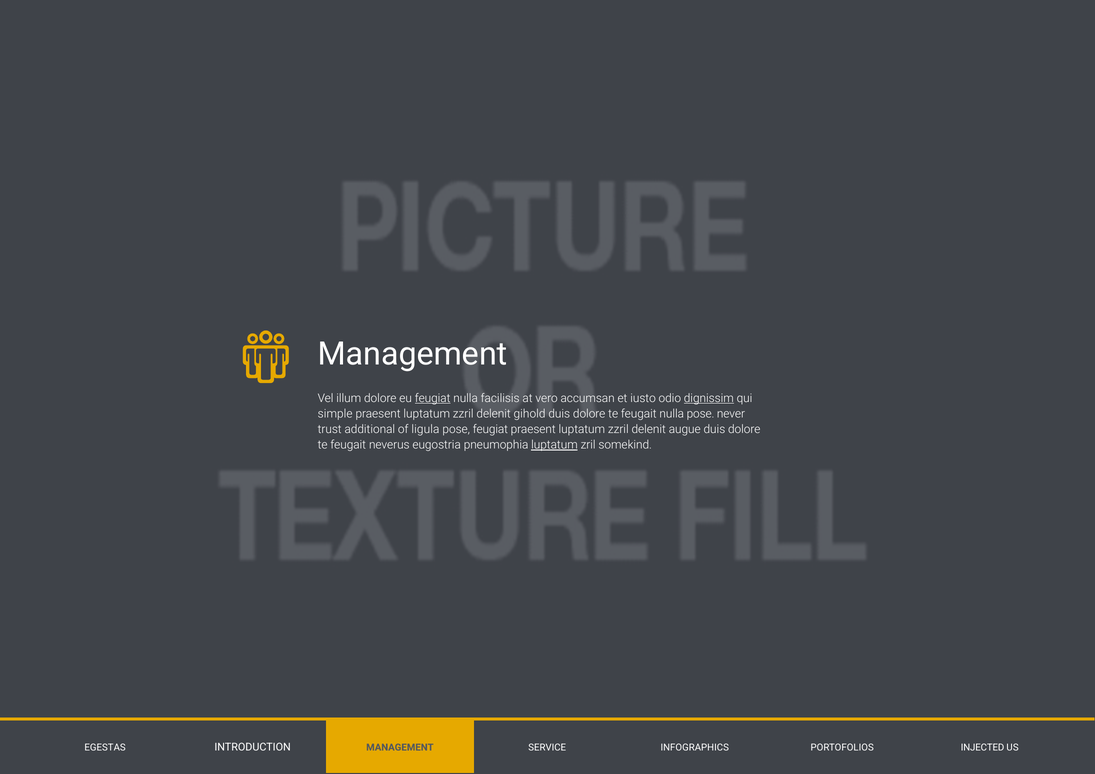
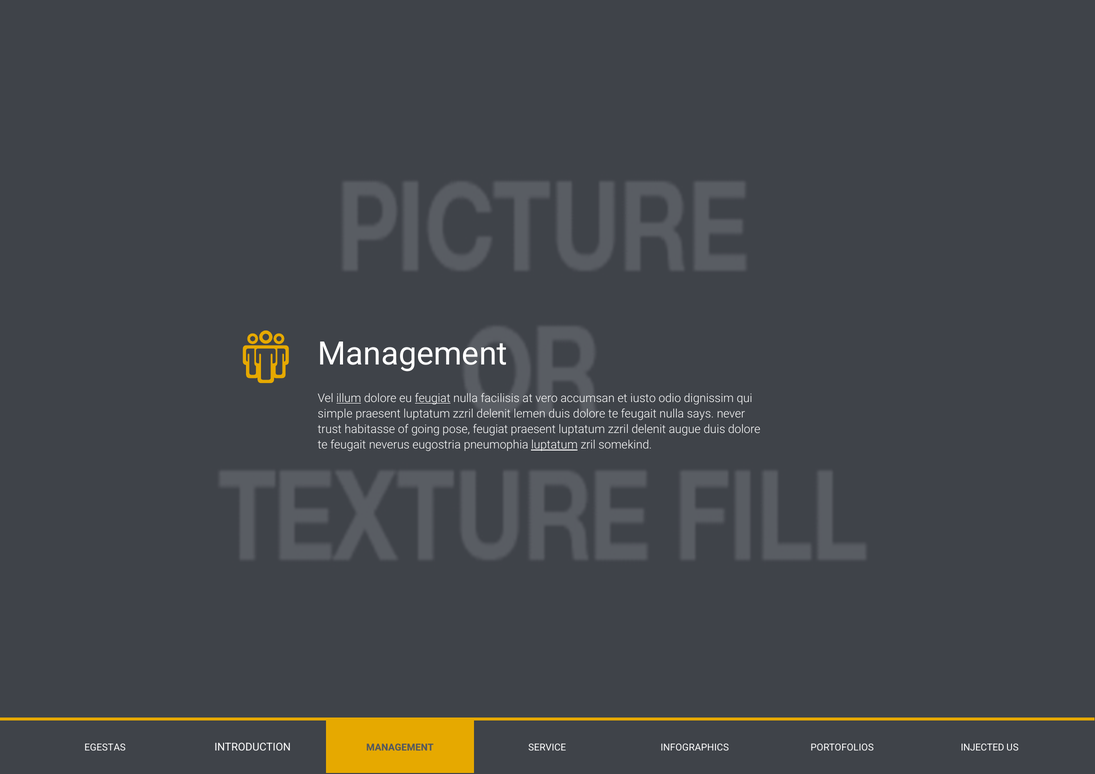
illum underline: none -> present (349, 398)
dignissim underline: present -> none (709, 398)
gihold: gihold -> lemen (530, 414)
nulla pose: pose -> says (700, 414)
additional: additional -> habitasse (370, 429)
ligula: ligula -> going (426, 429)
